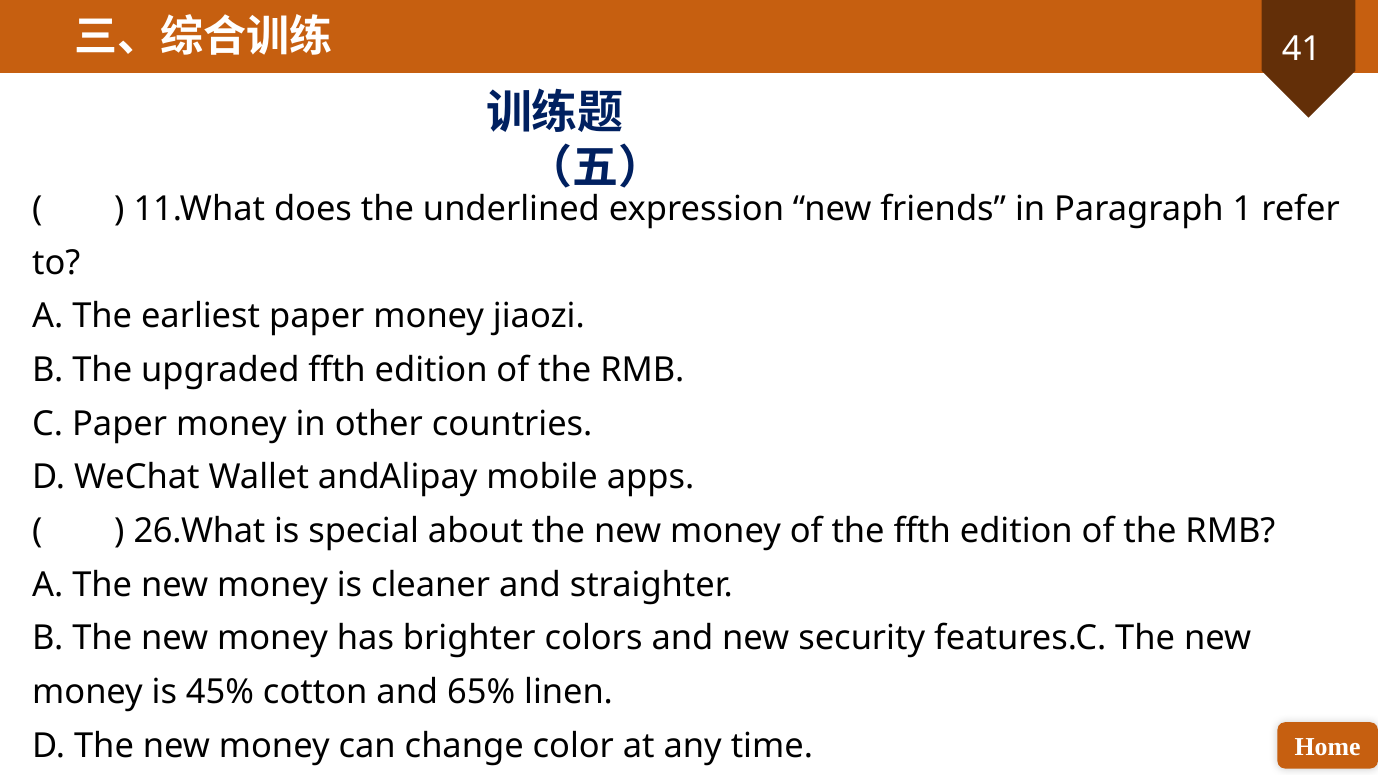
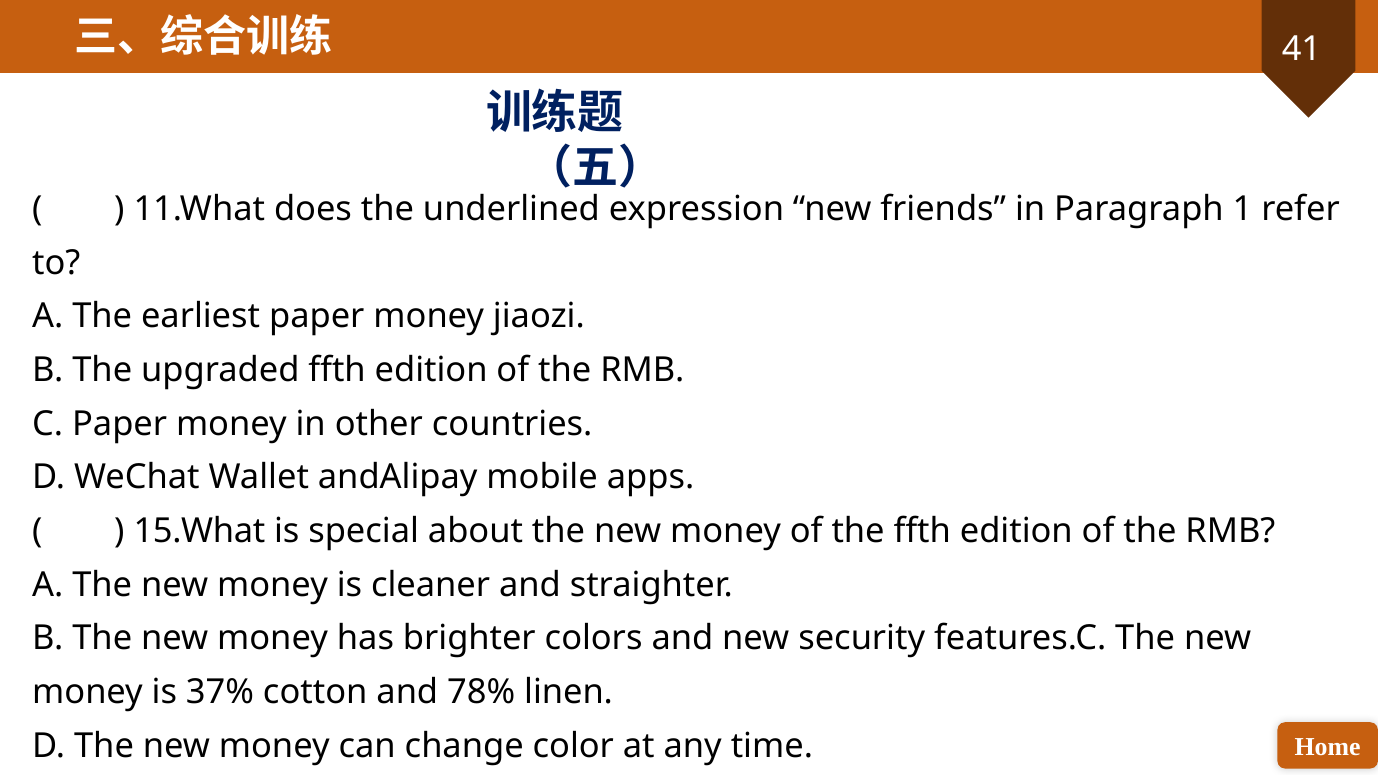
26.What: 26.What -> 15.What (199, 531)
45%: 45% -> 37% (220, 692)
65%: 65% -> 78% (481, 692)
